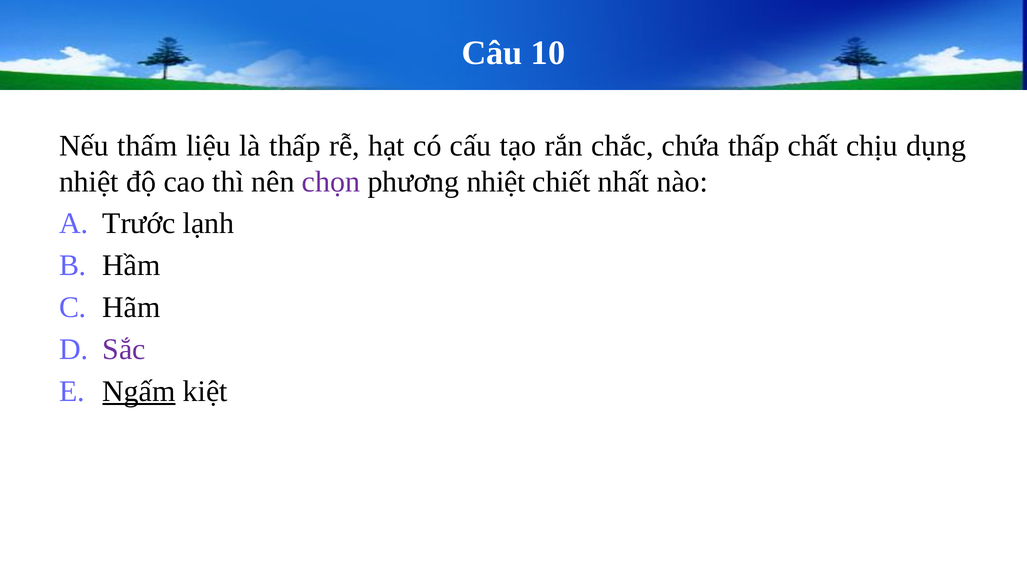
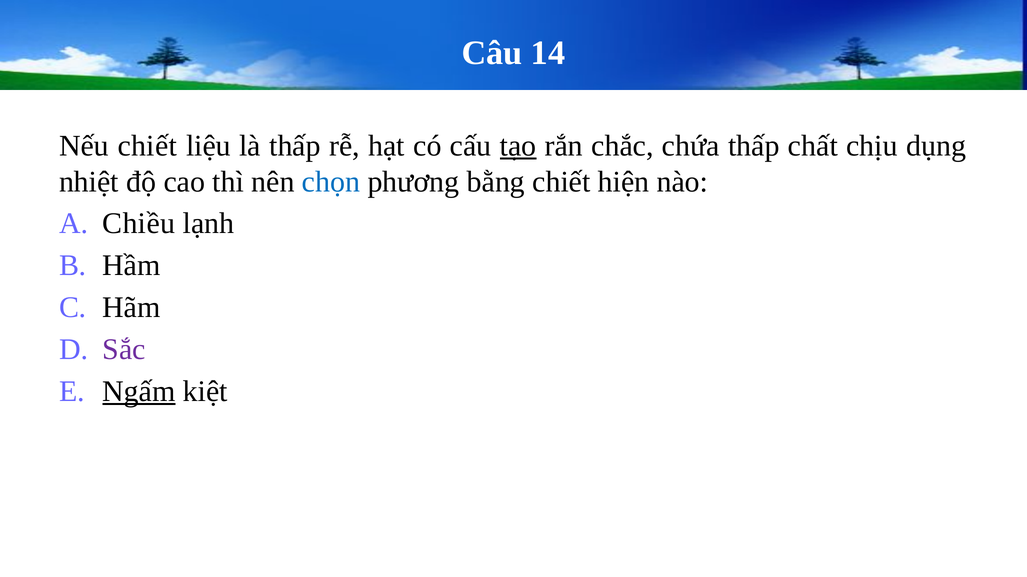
10: 10 -> 14 (548, 53)
Nếu thấm: thấm -> chiết (147, 146)
tạo underline: none -> present (518, 146)
chọn colour: purple -> blue (331, 182)
phương nhiệt: nhiệt -> bằng (496, 182)
nhất: nhất -> hiện (624, 182)
Trước: Trước -> Chiều (139, 224)
